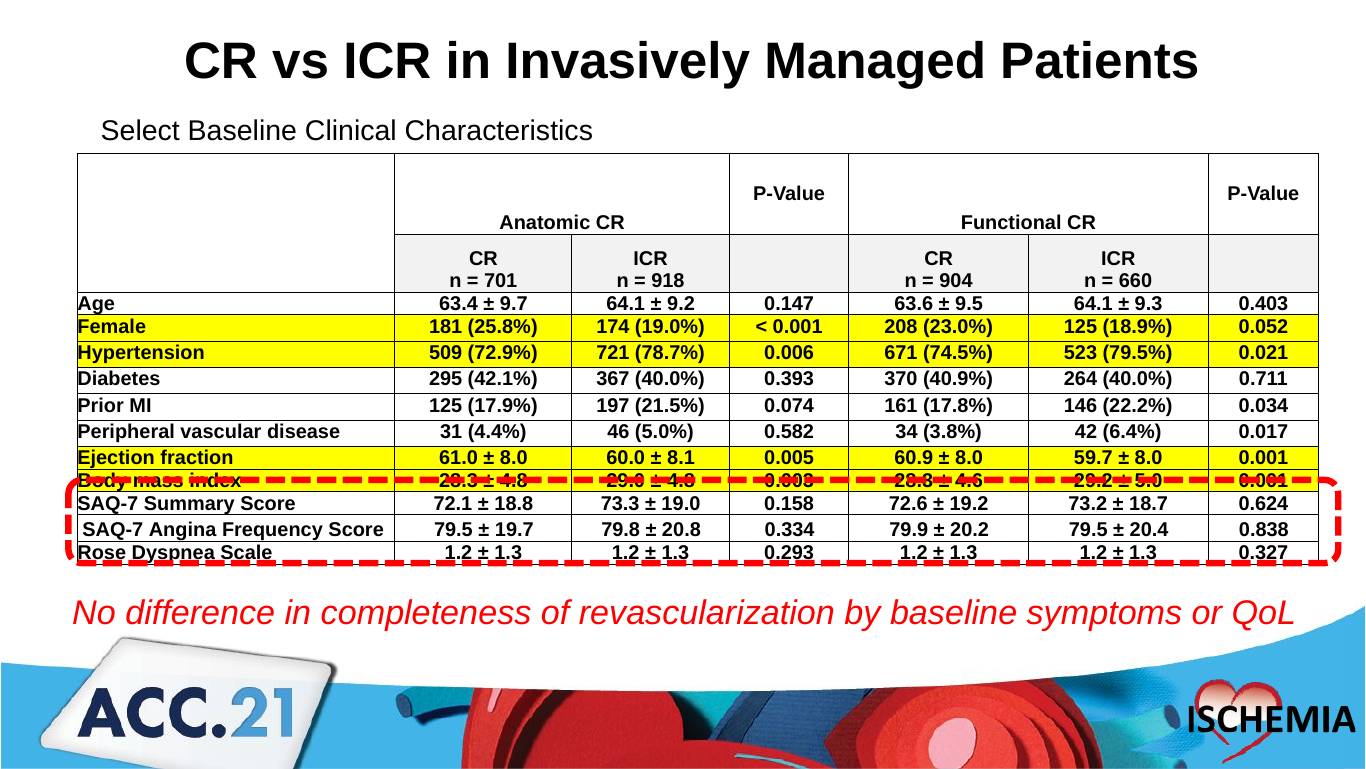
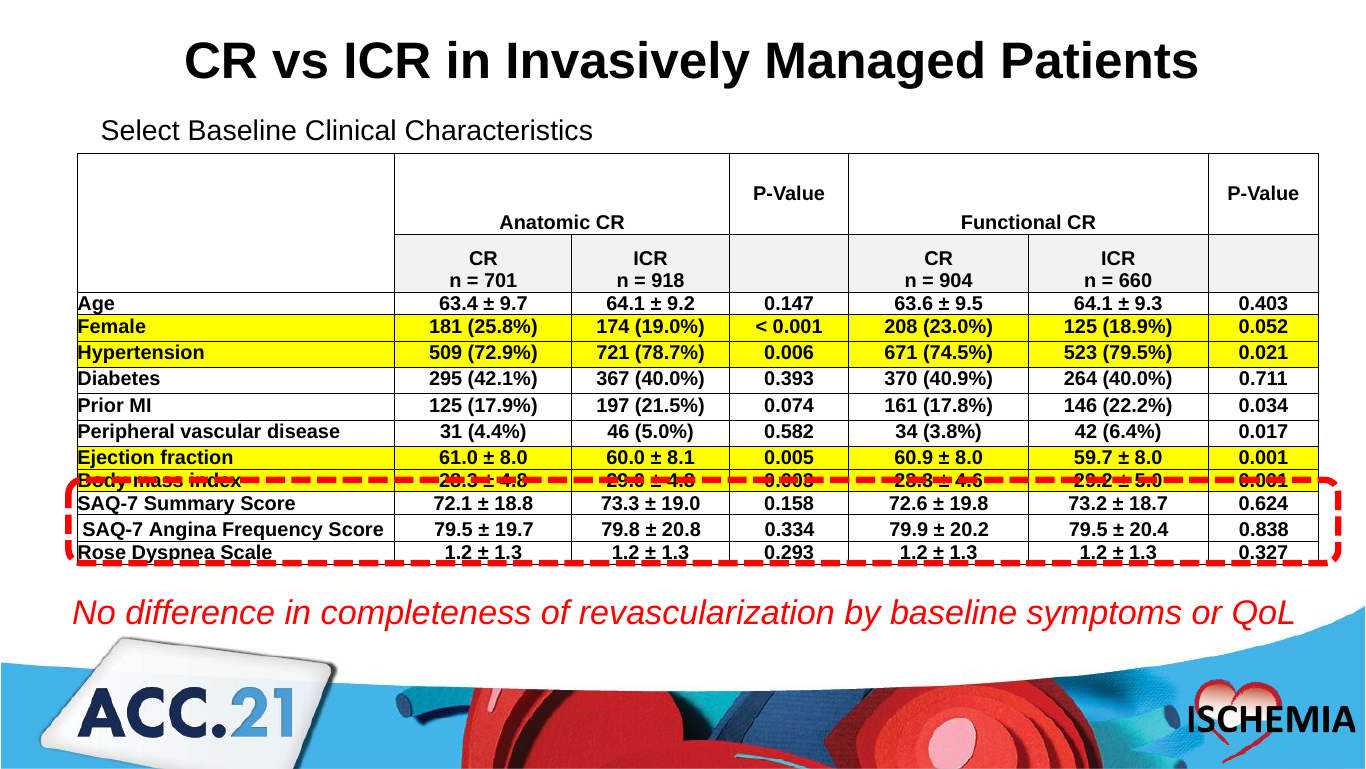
19.2: 19.2 -> 19.8 (969, 503)
